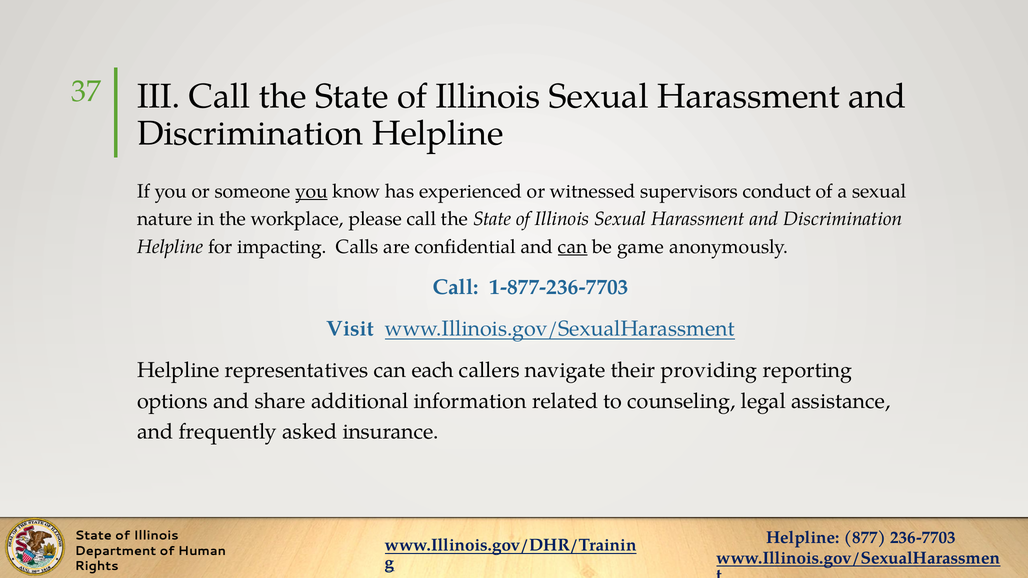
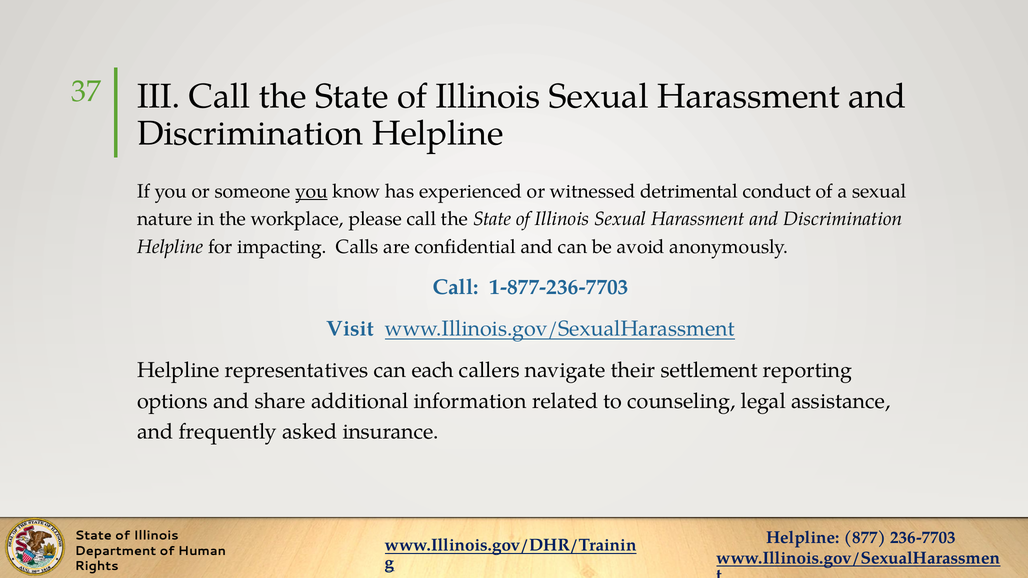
supervisors: supervisors -> detrimental (689, 191)
can underline: present -> none (573, 247)
game: game -> avoid (641, 247)
providing: providing -> settlement (709, 370)
